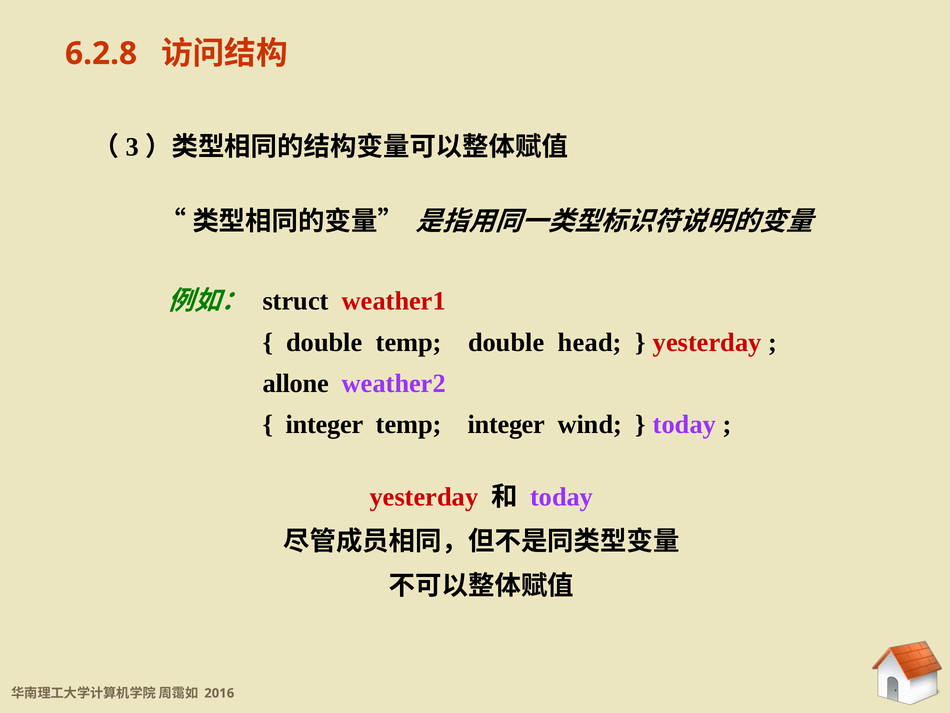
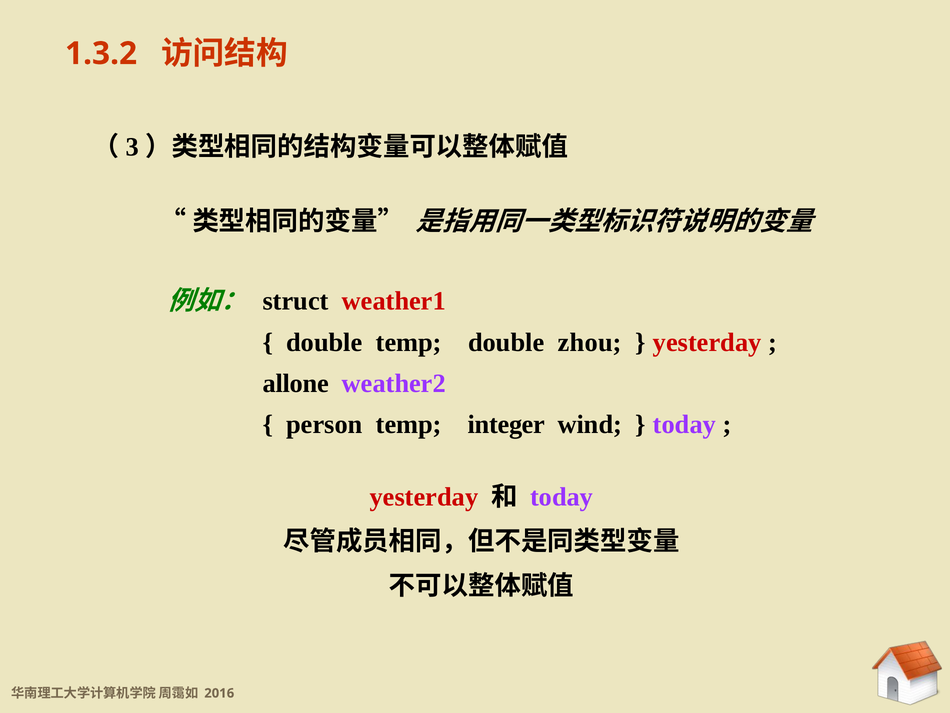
6.2.8: 6.2.8 -> 1.3.2 (101, 54)
head: head -> zhou (590, 342)
integer: integer -> person (324, 424)
